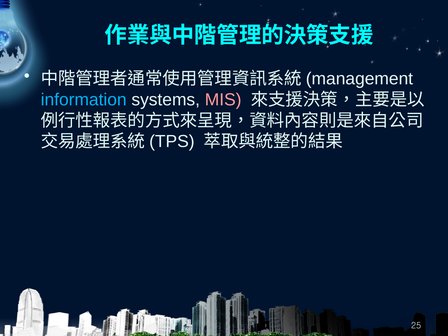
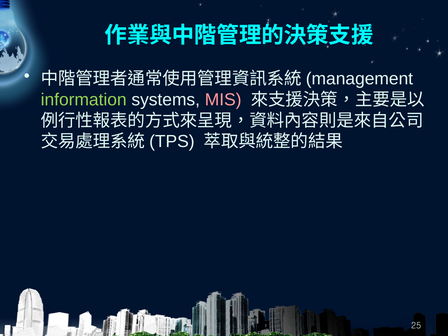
information colour: light blue -> light green (84, 100)
